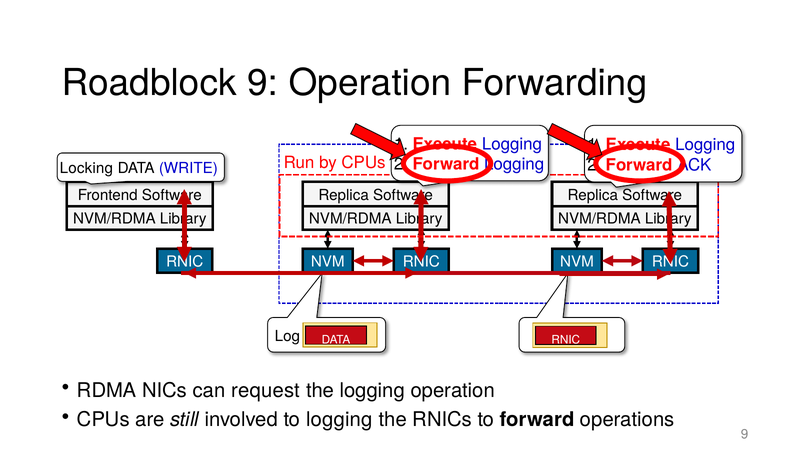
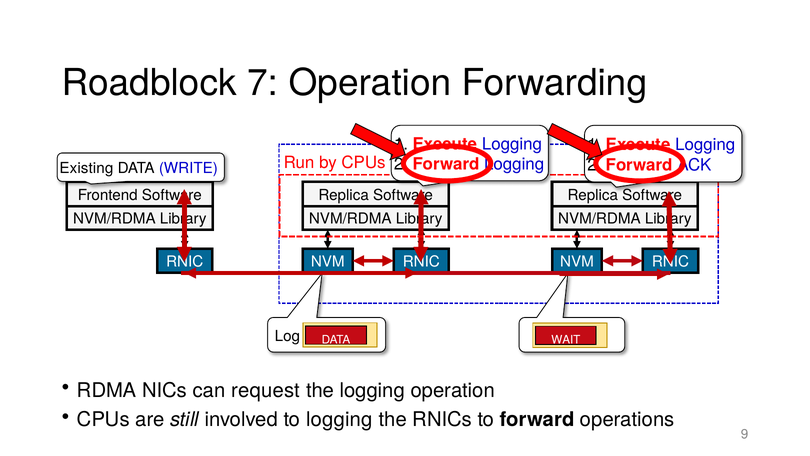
Roadblock 9: 9 -> 7 (263, 83)
Locking: Locking -> Existing (86, 168)
DATA RNIC: RNIC -> WAIT (566, 340)
